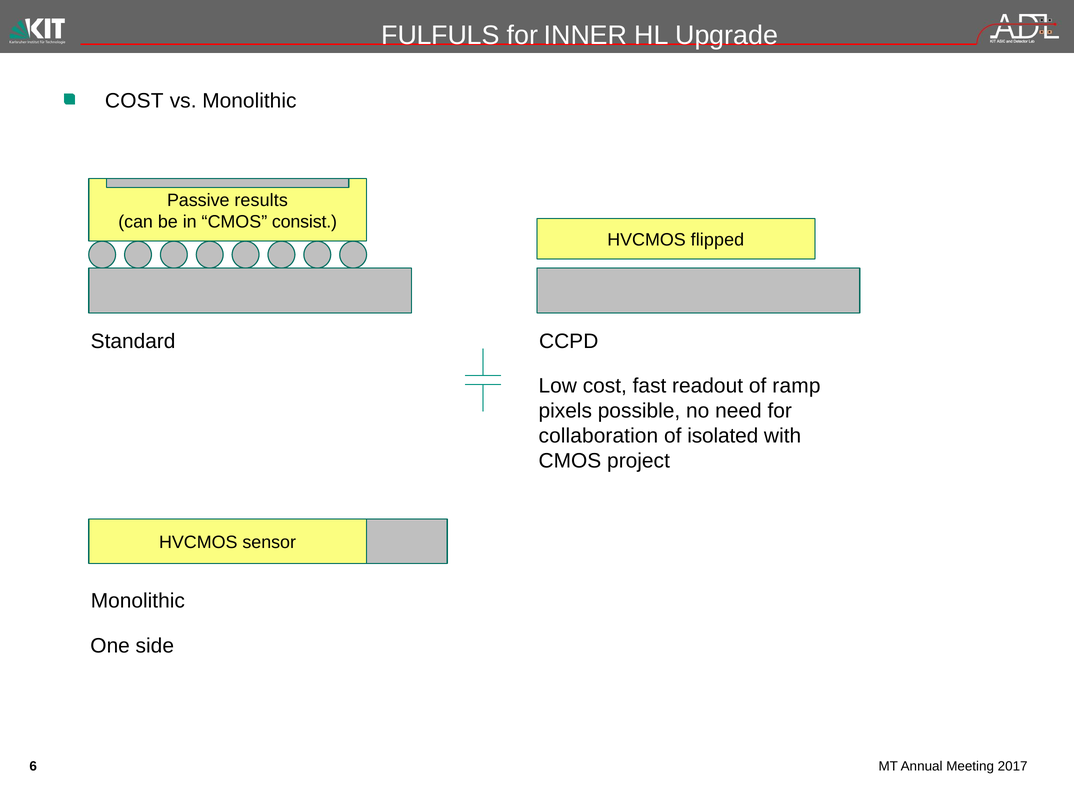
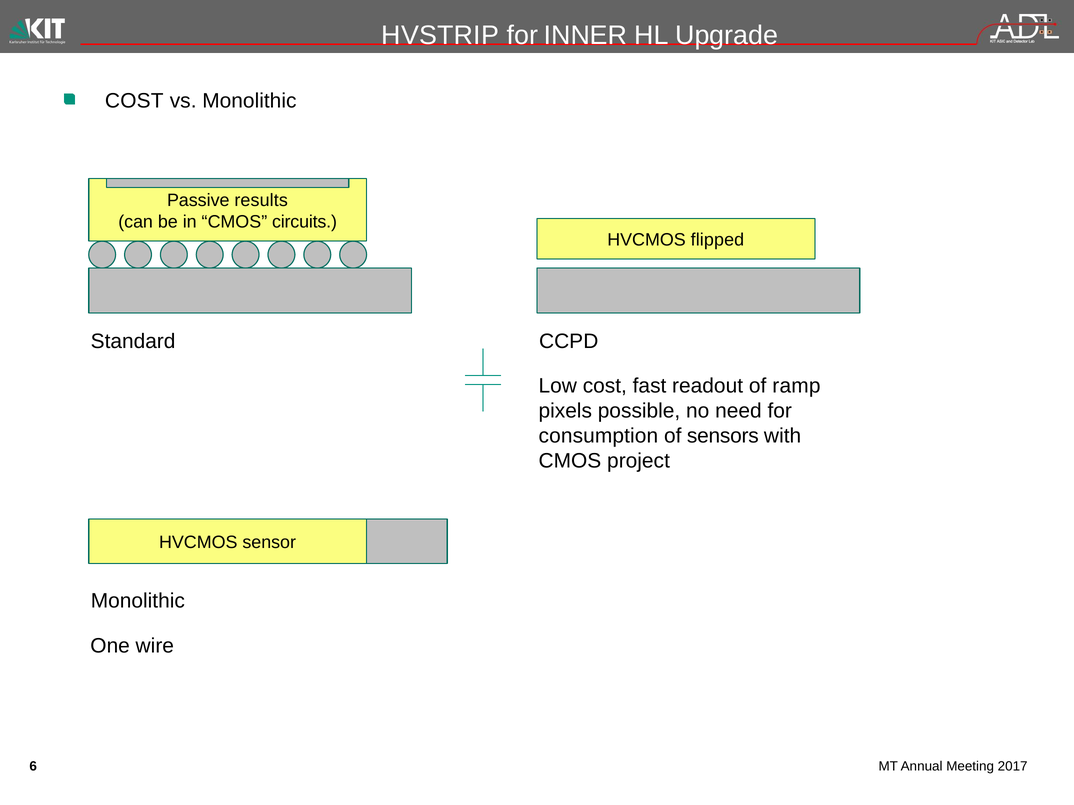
FULFULS: FULFULS -> HVSTRIP (440, 35)
consist: consist -> circuits (304, 222)
collaboration: collaboration -> consumption (598, 436)
isolated: isolated -> sensors (723, 436)
side: side -> wire (155, 646)
